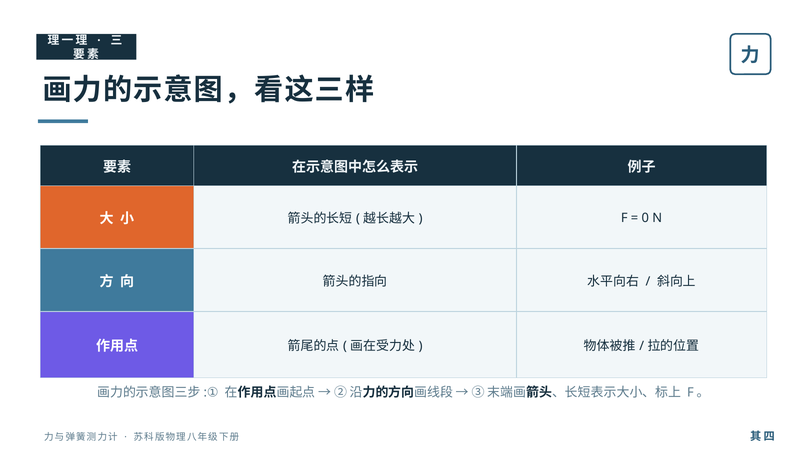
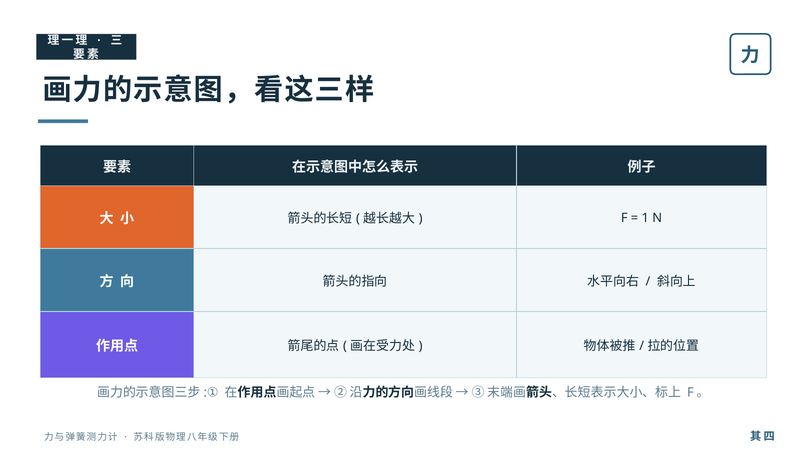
0: 0 -> 1 (645, 218)
